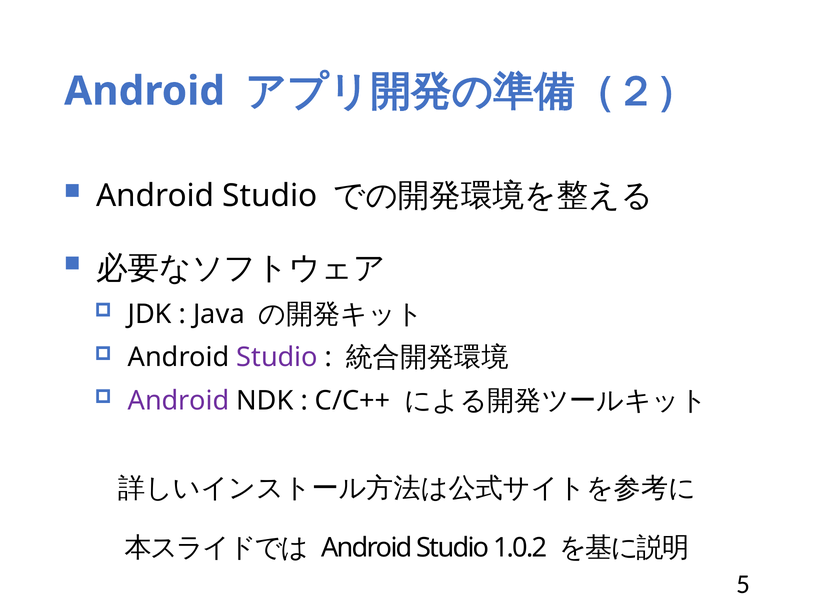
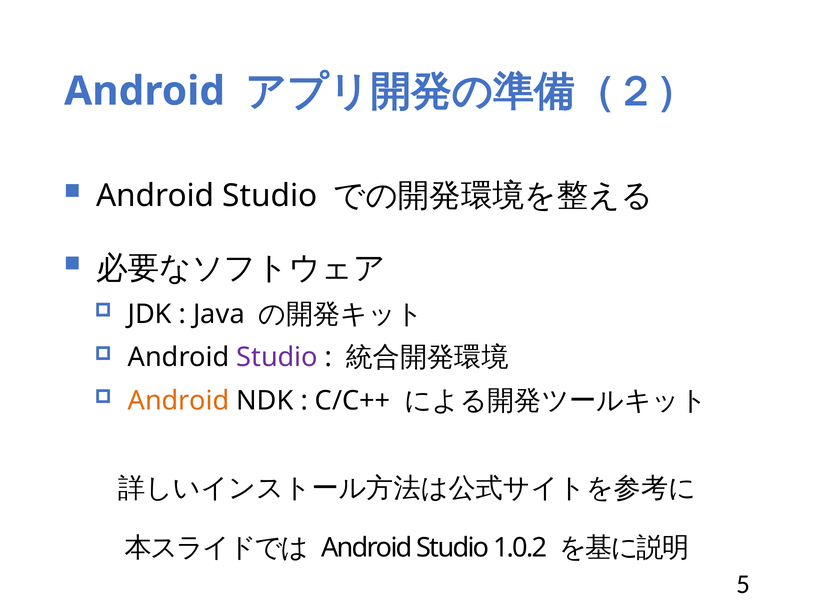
Android colour: purple -> orange (179, 400)
